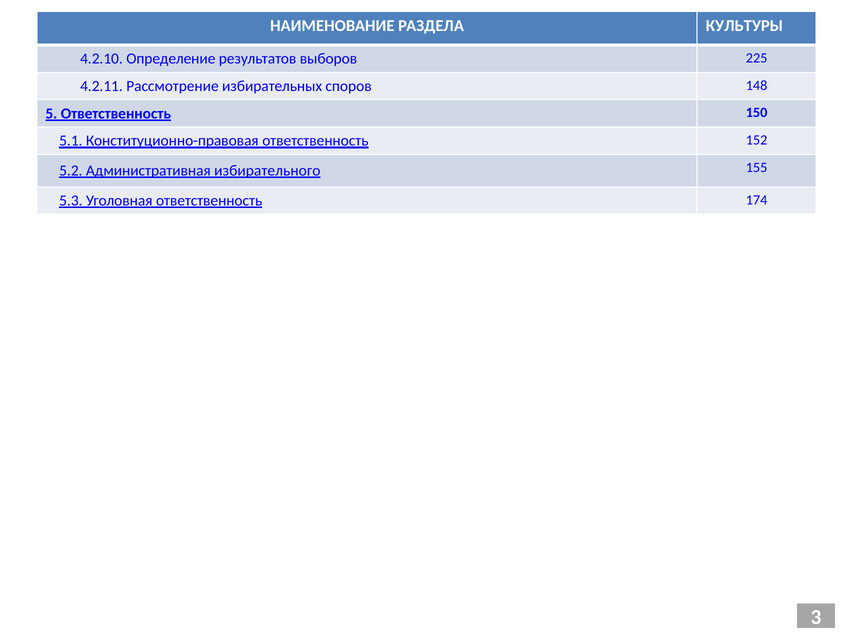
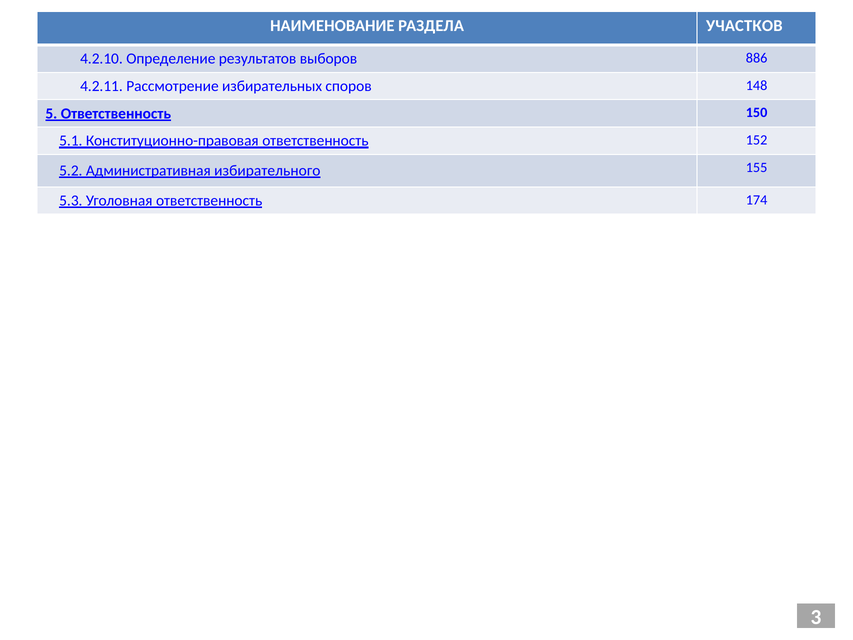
КУЛЬТУРЫ: КУЛЬТУРЫ -> УЧАСТКОВ (744, 26)
225: 225 -> 886 (757, 58)
